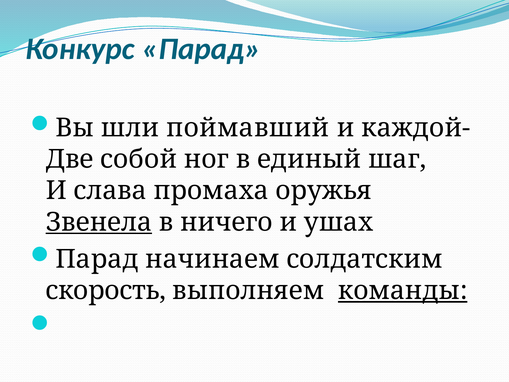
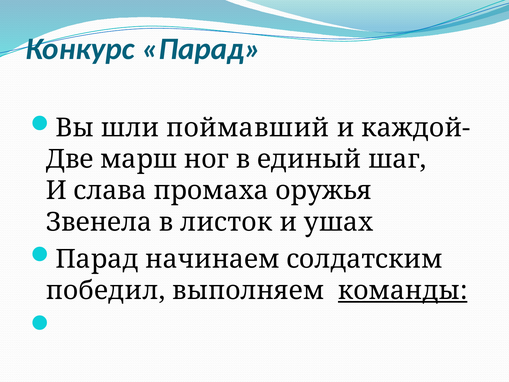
собой: собой -> марш (139, 159)
Звенела underline: present -> none (99, 222)
ничего: ничего -> листок (226, 222)
скорость: скорость -> победил (105, 290)
